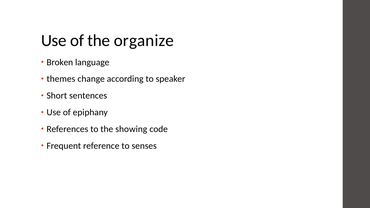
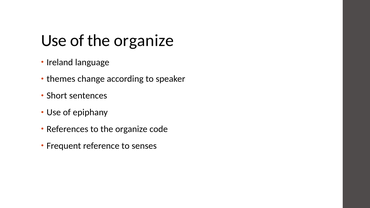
Broken: Broken -> Ireland (60, 62)
to the showing: showing -> organize (131, 129)
